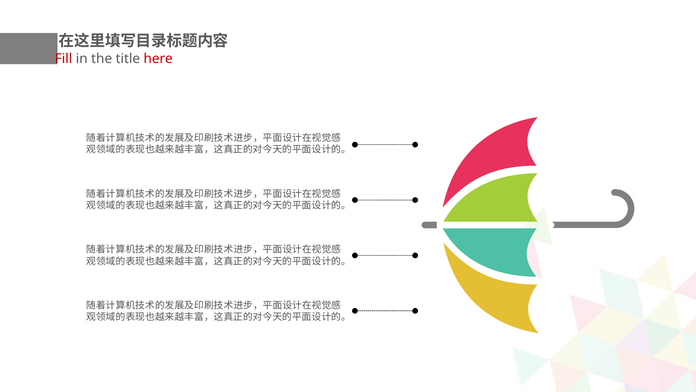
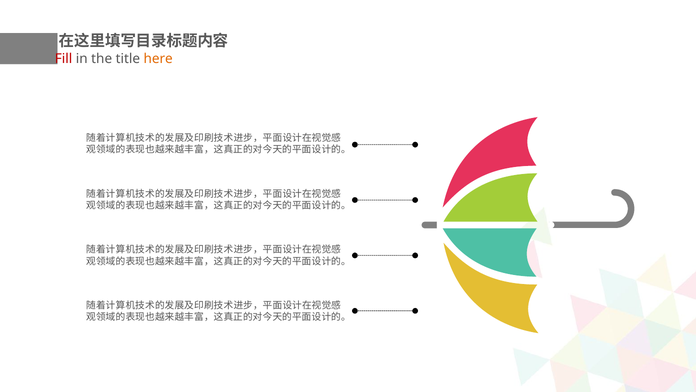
here colour: red -> orange (158, 59)
